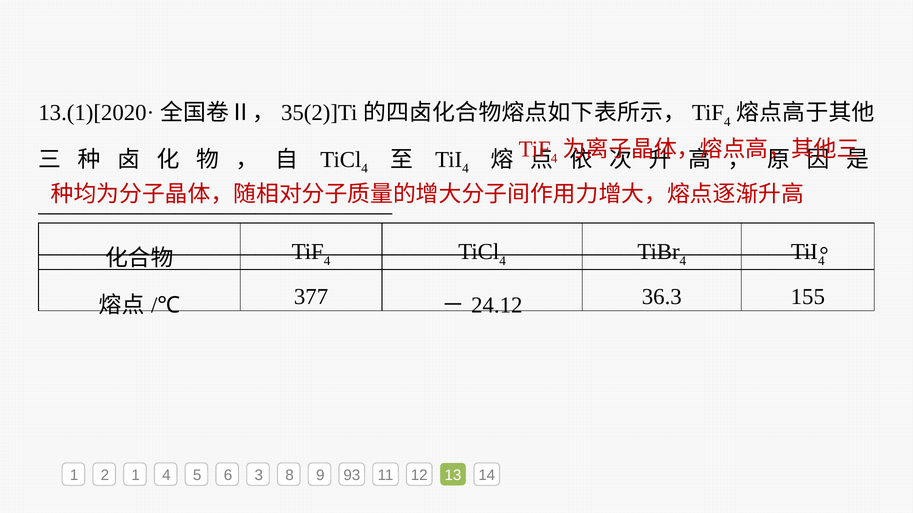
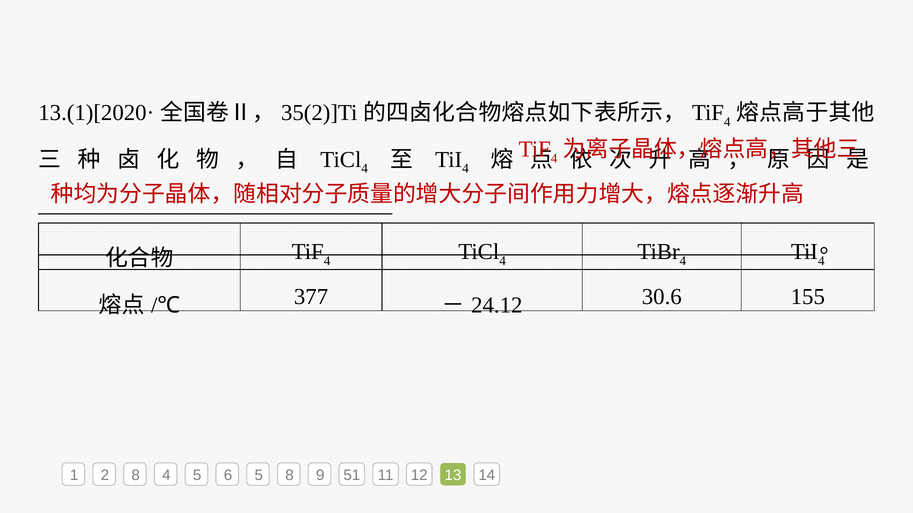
36.3: 36.3 -> 30.6 (662, 297)
2 1: 1 -> 8 (136, 476)
6 3: 3 -> 5 (259, 476)
93: 93 -> 51 (352, 476)
